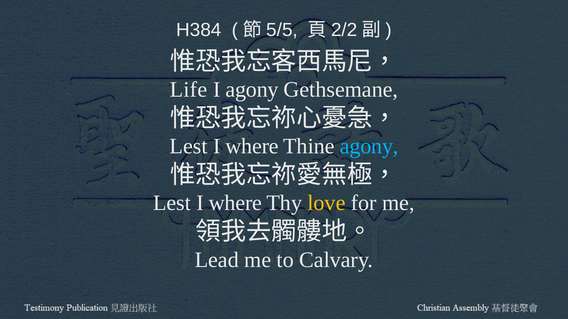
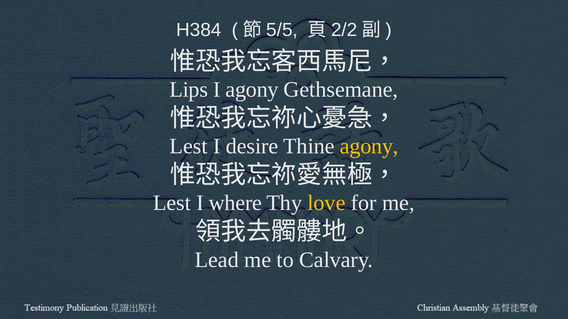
Life: Life -> Lips (189, 90)
where: where -> desire (252, 147)
agony colour: light blue -> yellow (369, 147)
